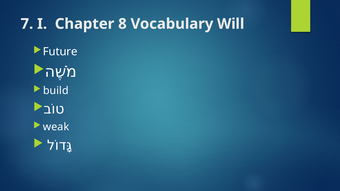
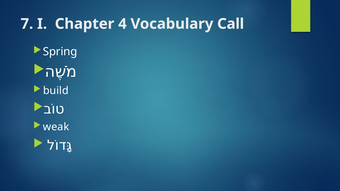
8: 8 -> 4 (122, 24)
Will: Will -> Call (231, 24)
Future: Future -> Spring (60, 52)
